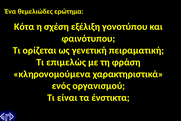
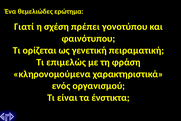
Κότα: Κότα -> Γιατί (24, 27)
εξέλιξη: εξέλιξη -> πρέπει (85, 27)
